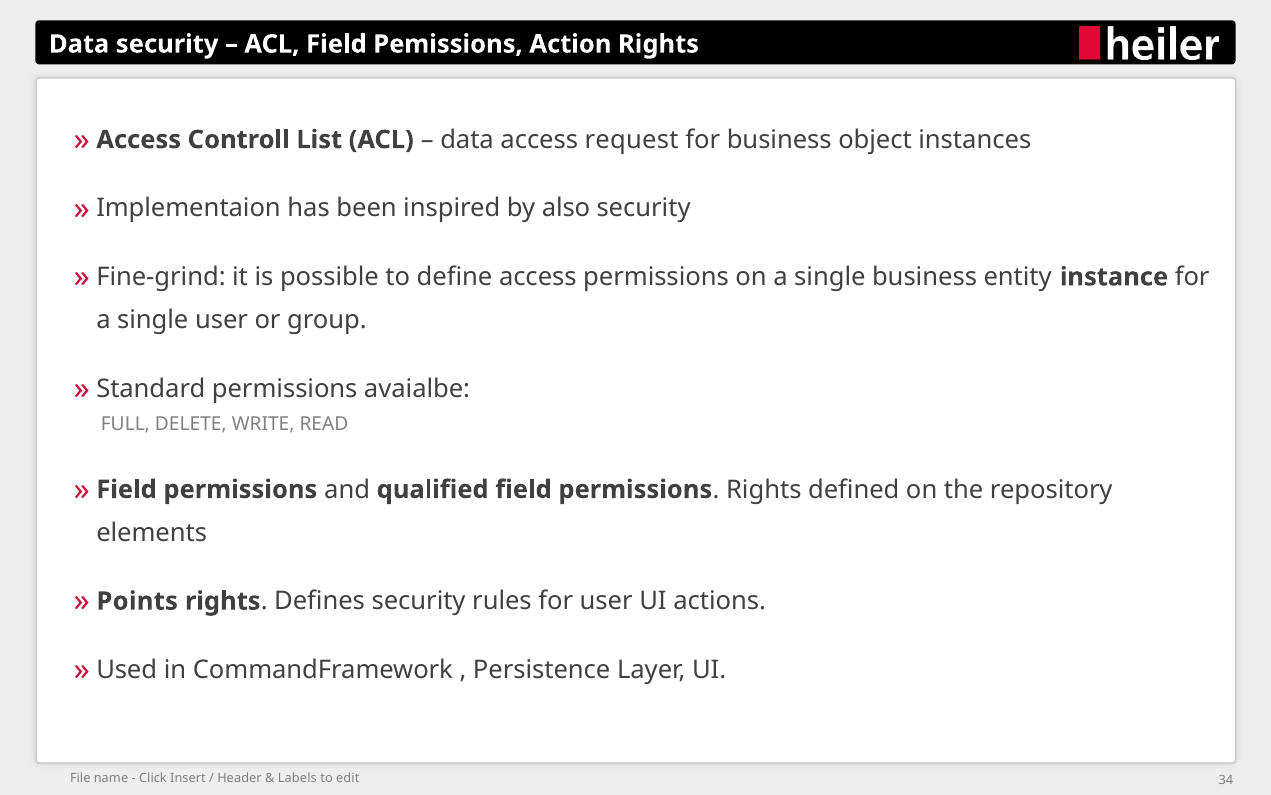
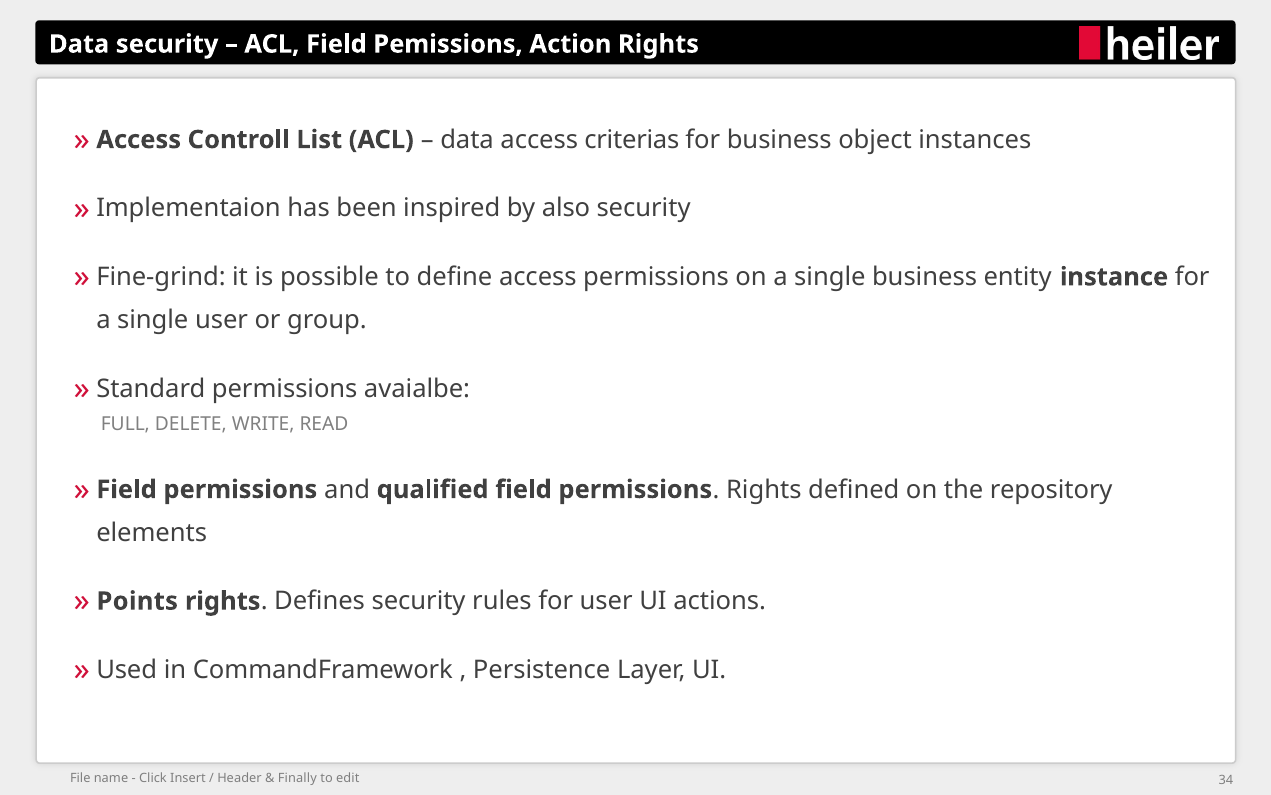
request: request -> criterias (632, 140)
Labels: Labels -> Finally (297, 778)
